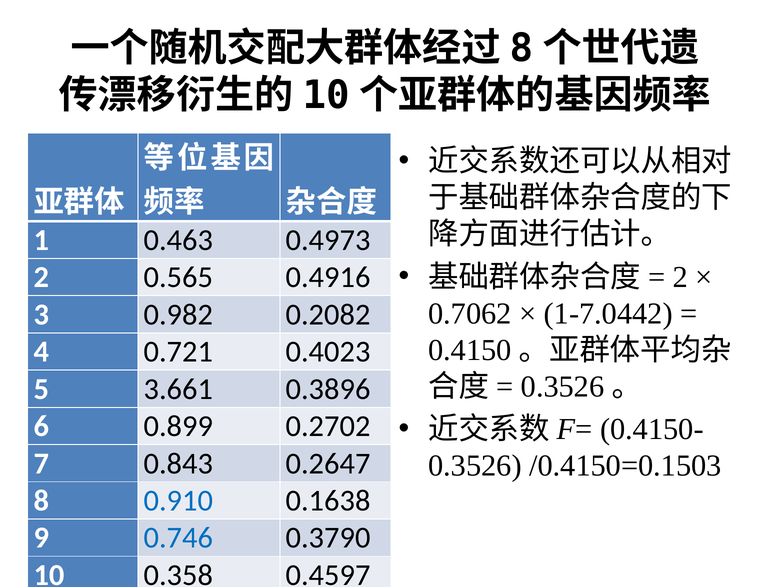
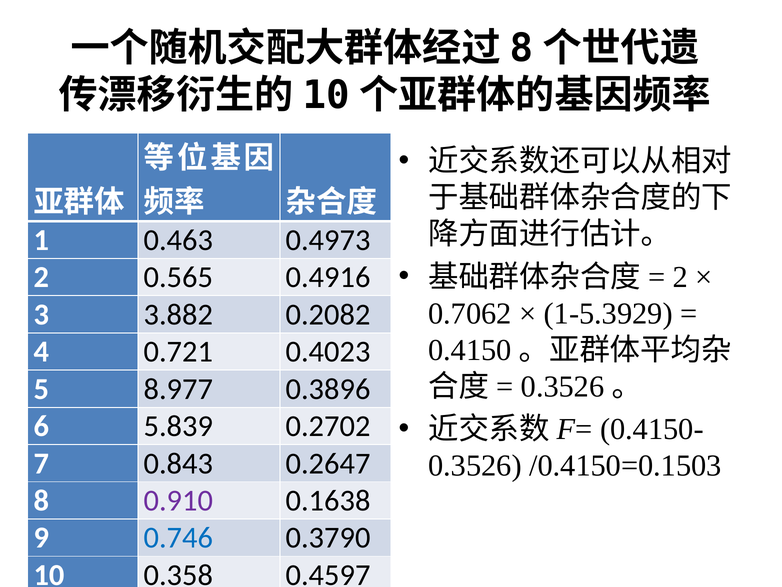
1-7.0442: 1-7.0442 -> 1-5.3929 (608, 313)
0.982: 0.982 -> 3.882 (178, 314)
3.661: 3.661 -> 8.977 (178, 389)
0.899: 0.899 -> 5.839 (178, 426)
0.910 colour: blue -> purple (178, 500)
